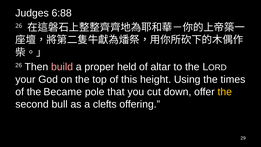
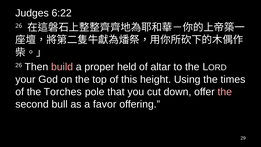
6:88: 6:88 -> 6:22 (62, 13)
Became: Became -> Torches (63, 92)
the colour: yellow -> pink (225, 92)
clefts: clefts -> favor (105, 104)
